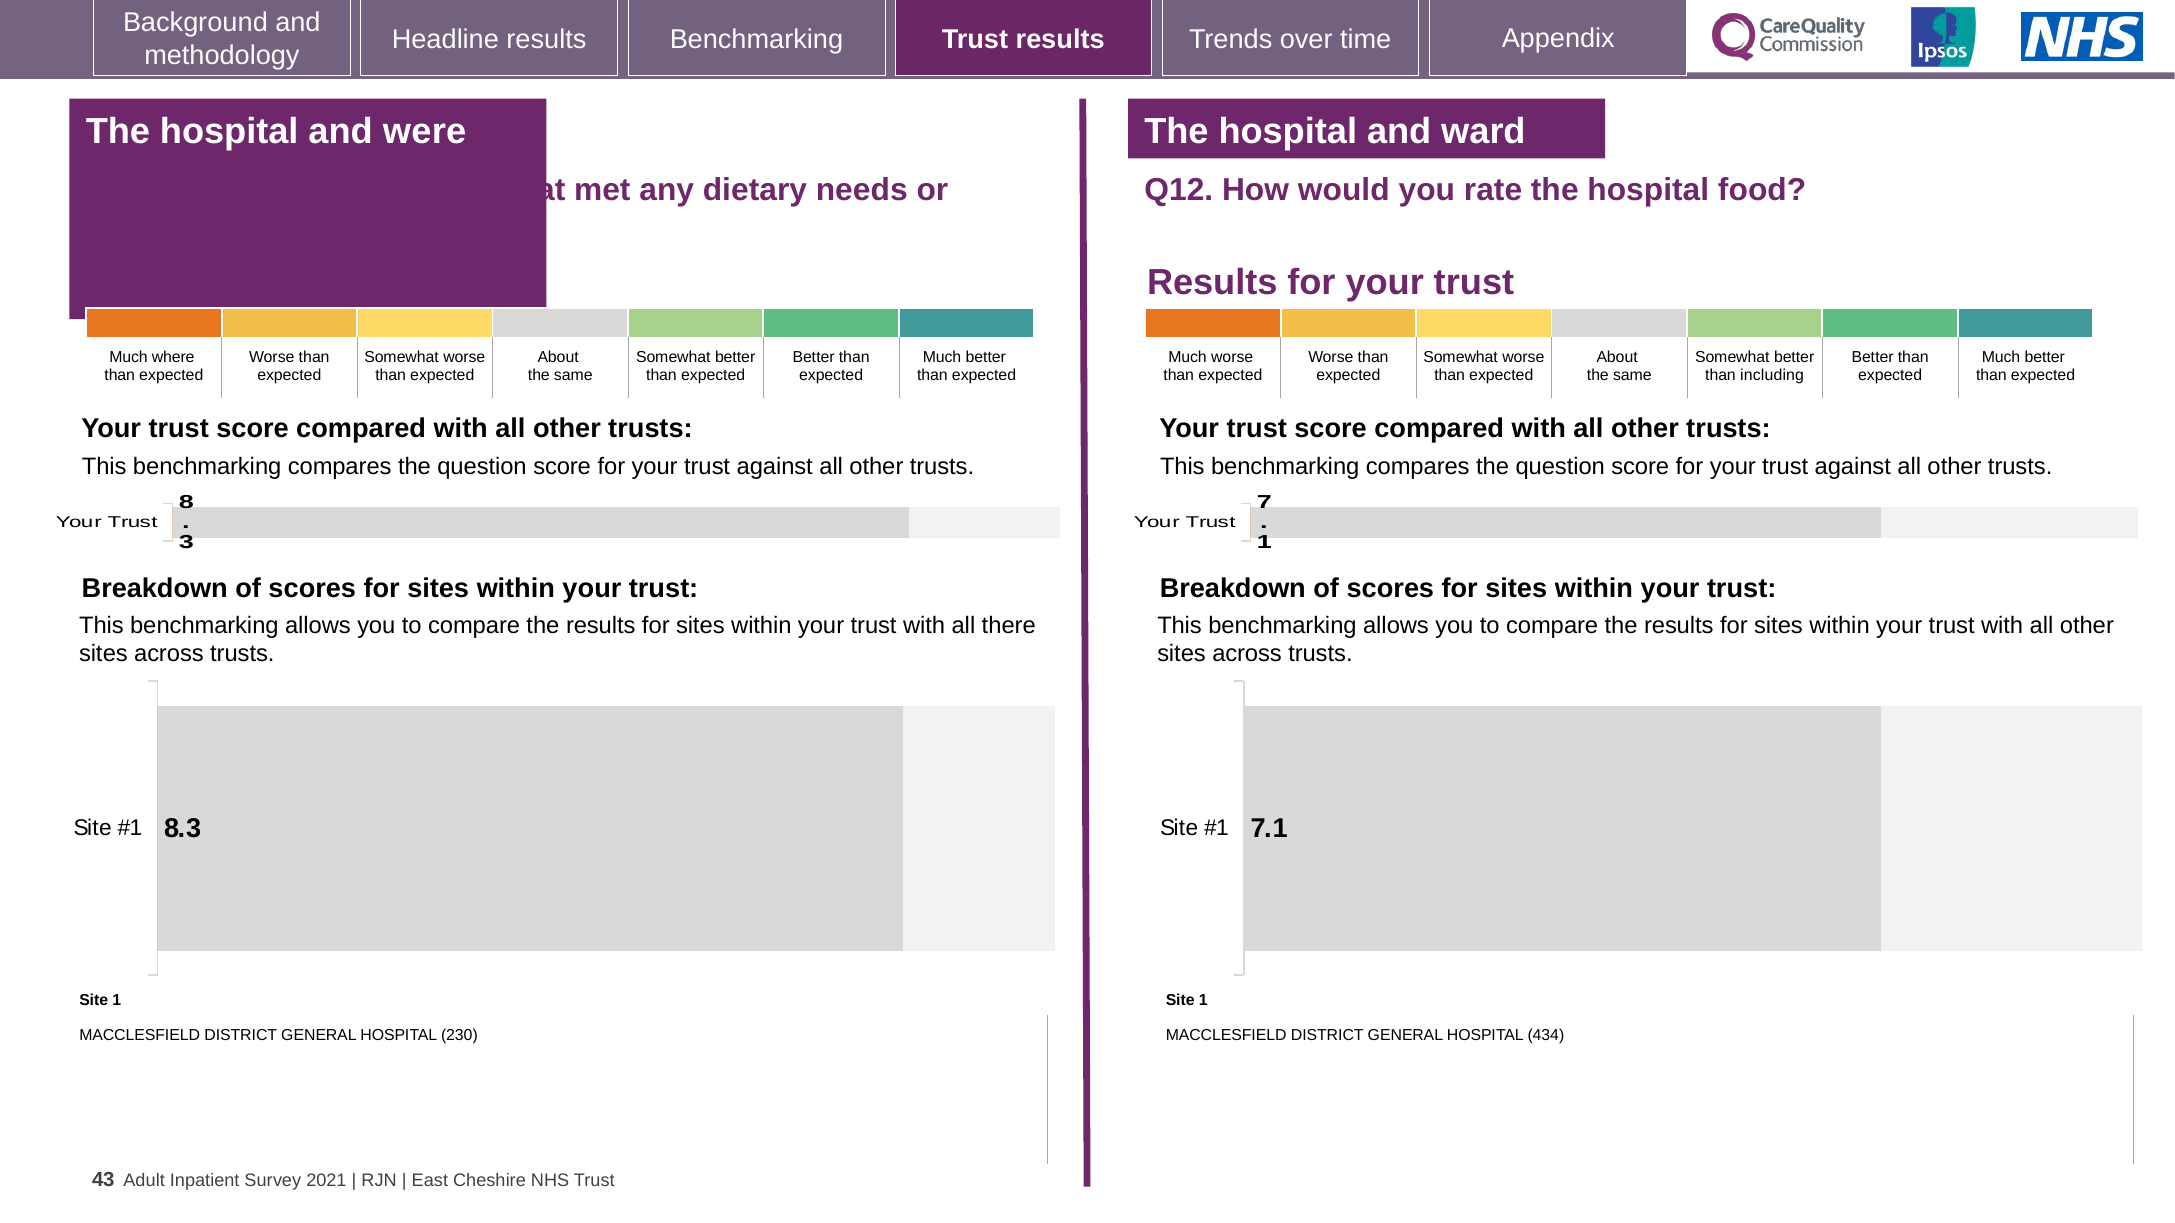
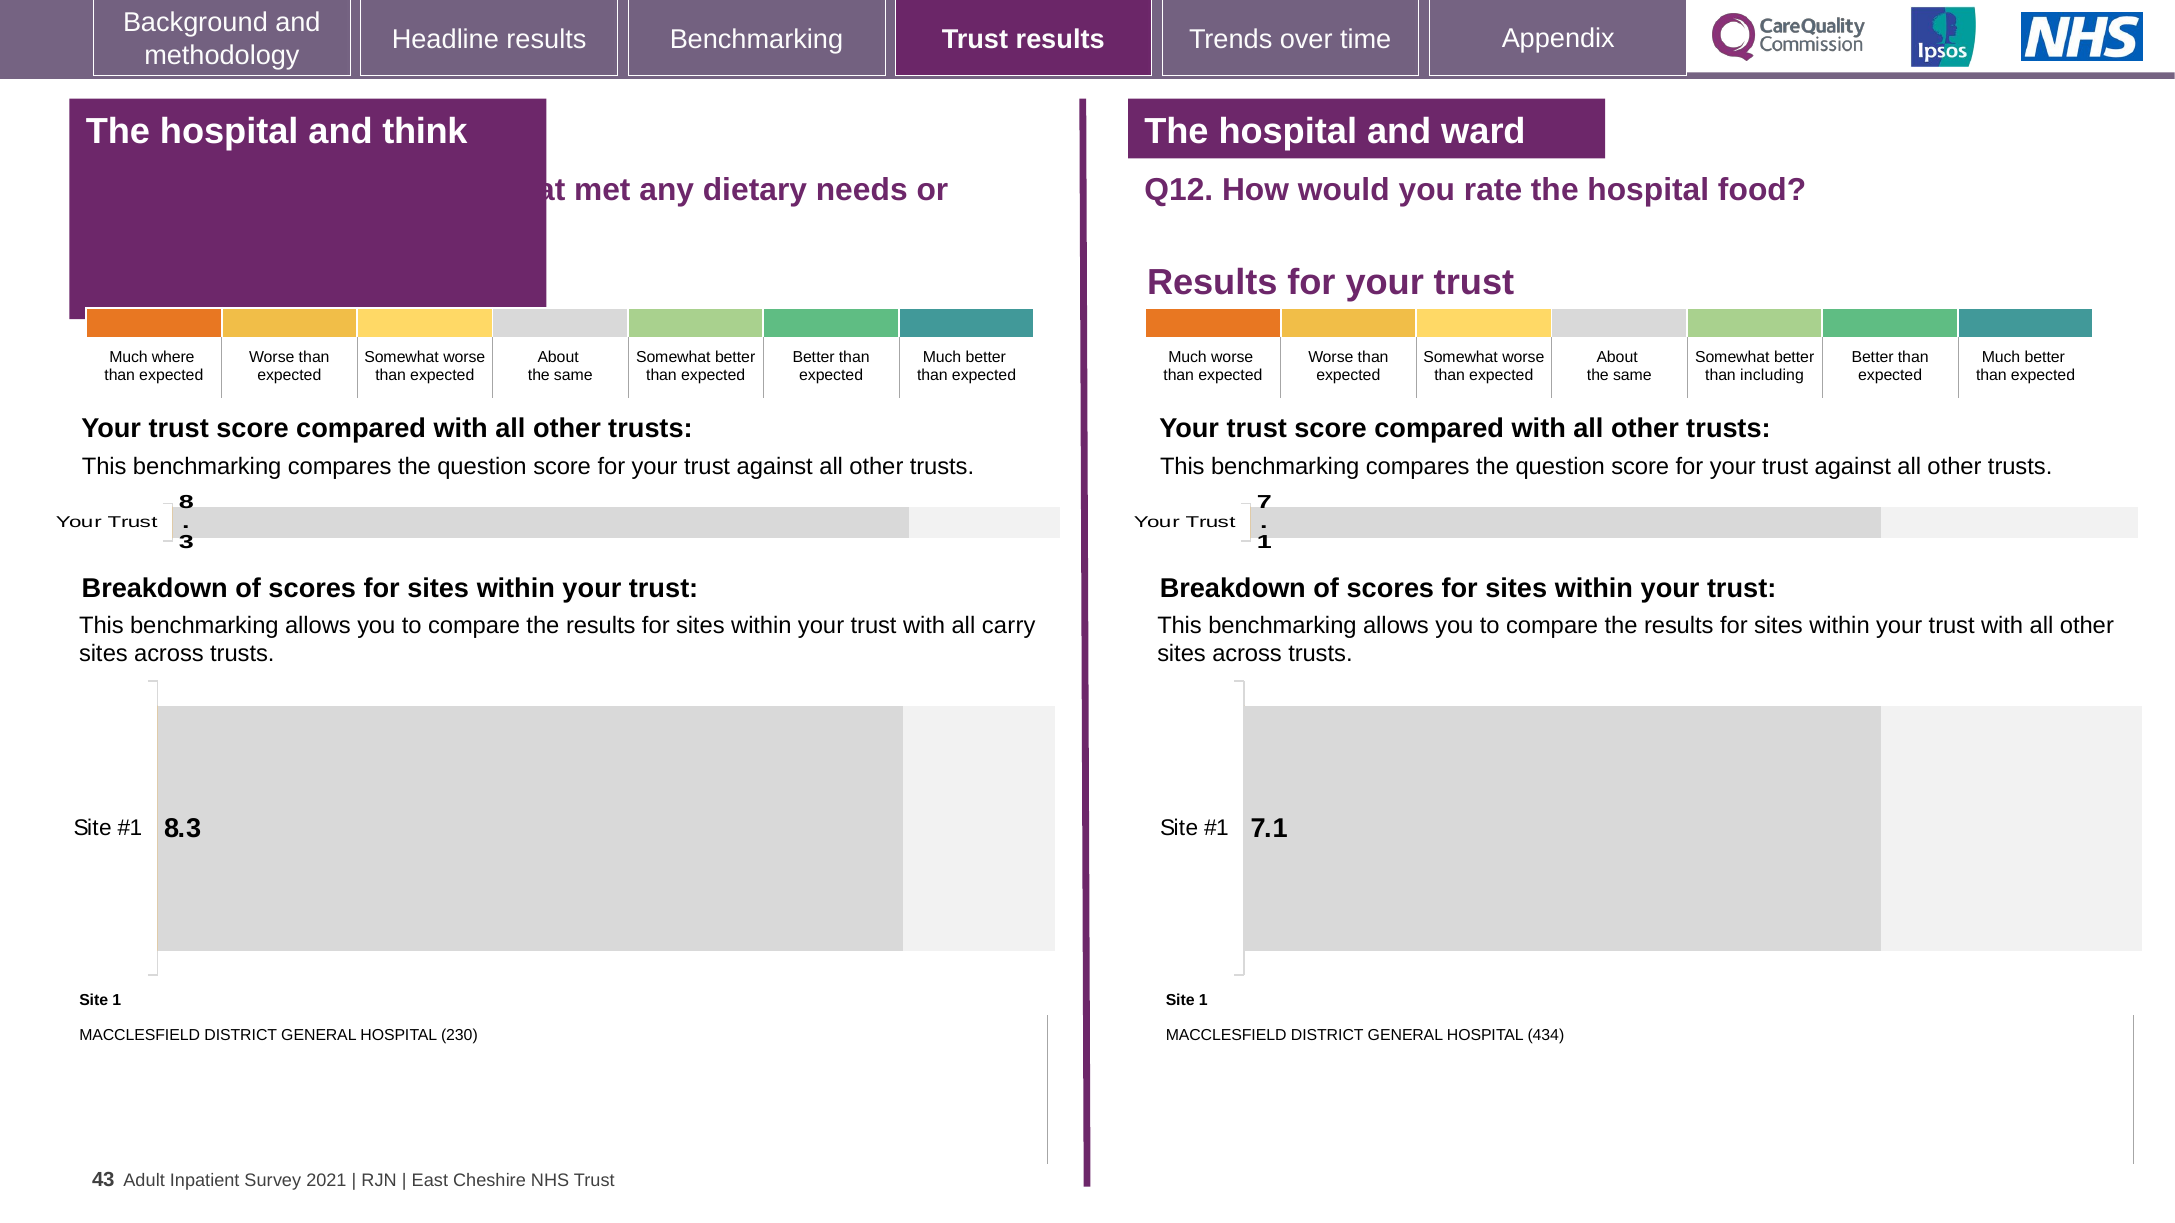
and were: were -> think (425, 131)
there: there -> carry (1009, 626)
